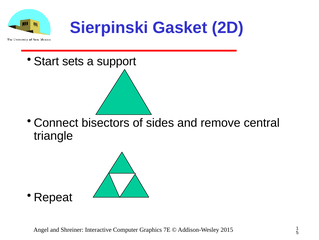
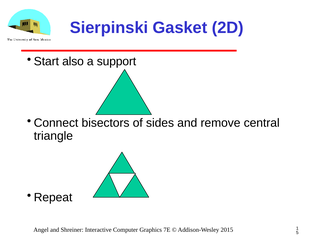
sets: sets -> also (73, 61)
